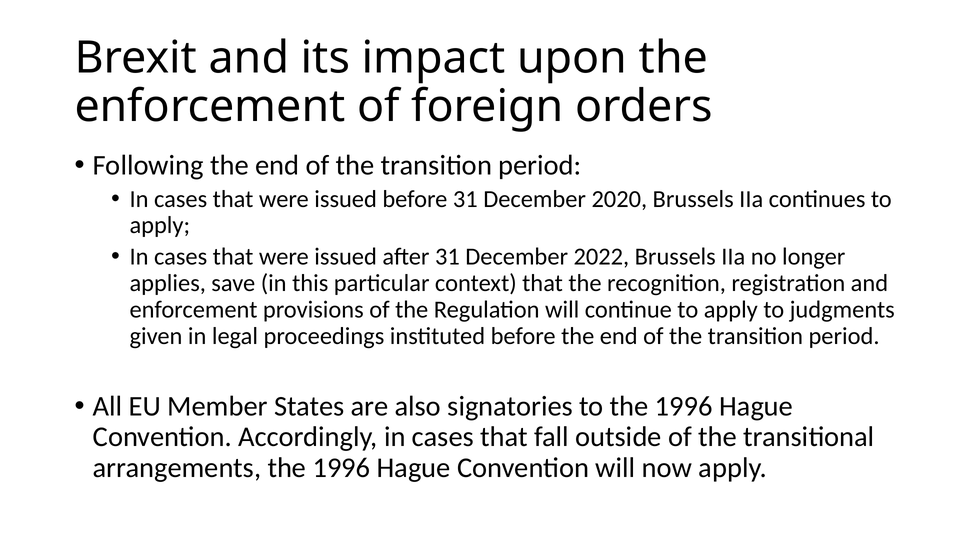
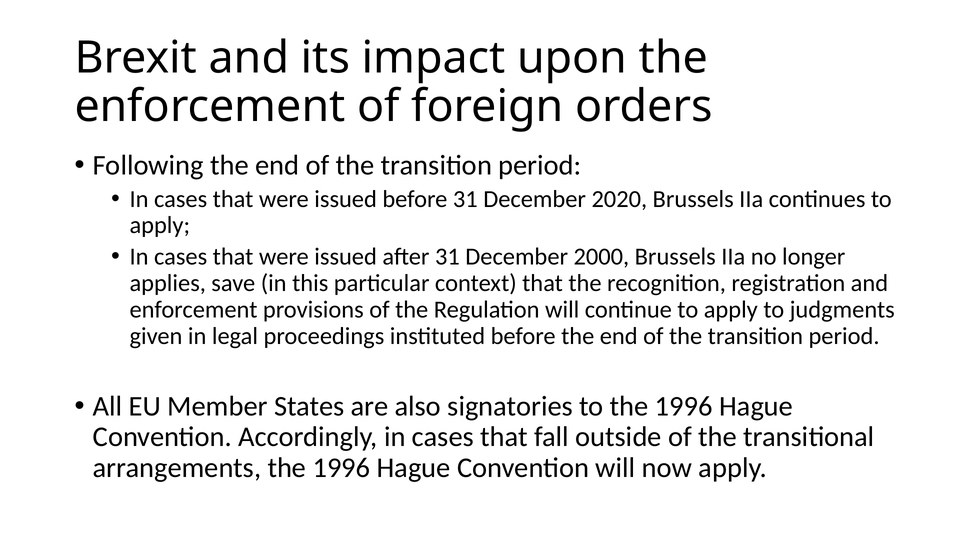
2022: 2022 -> 2000 (601, 257)
